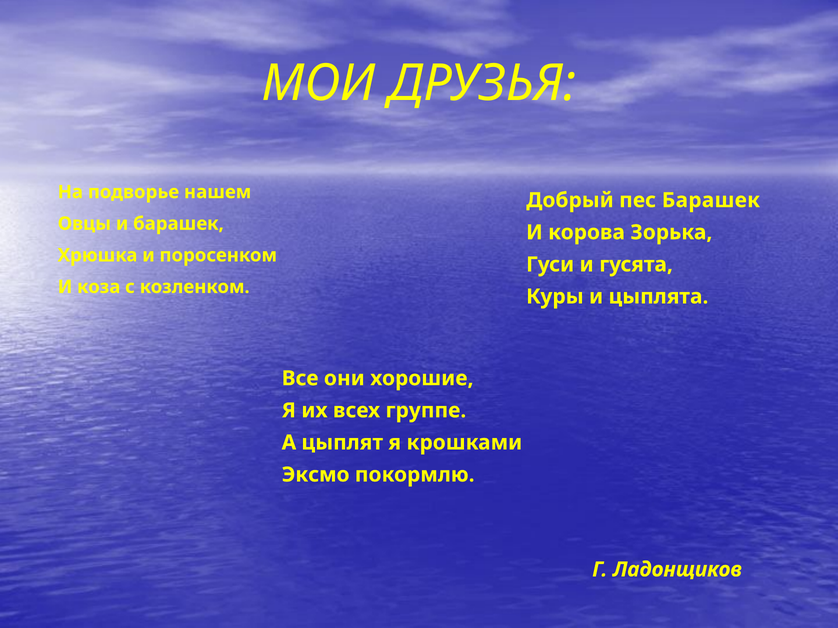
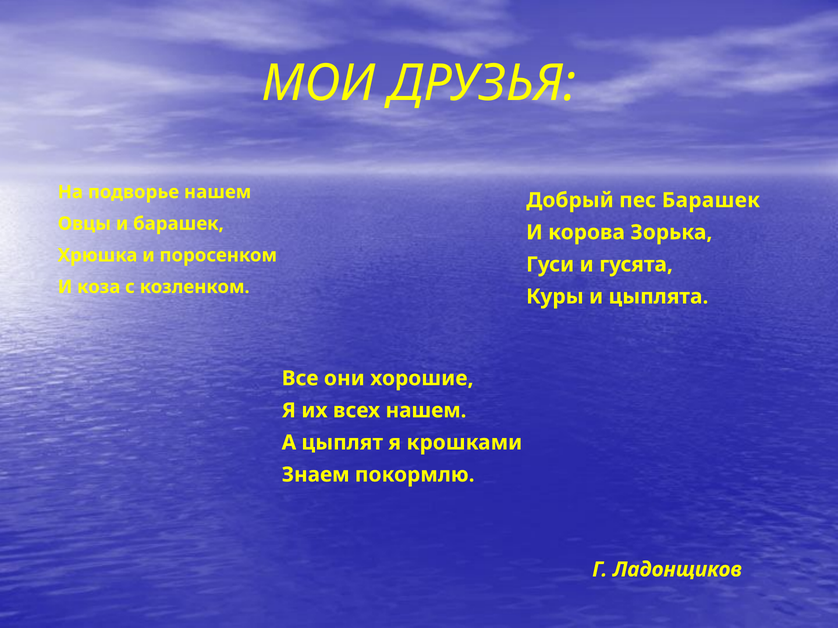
всех группе: группе -> нашем (426, 411)
Эксмо: Эксмо -> Знаем (316, 475)
